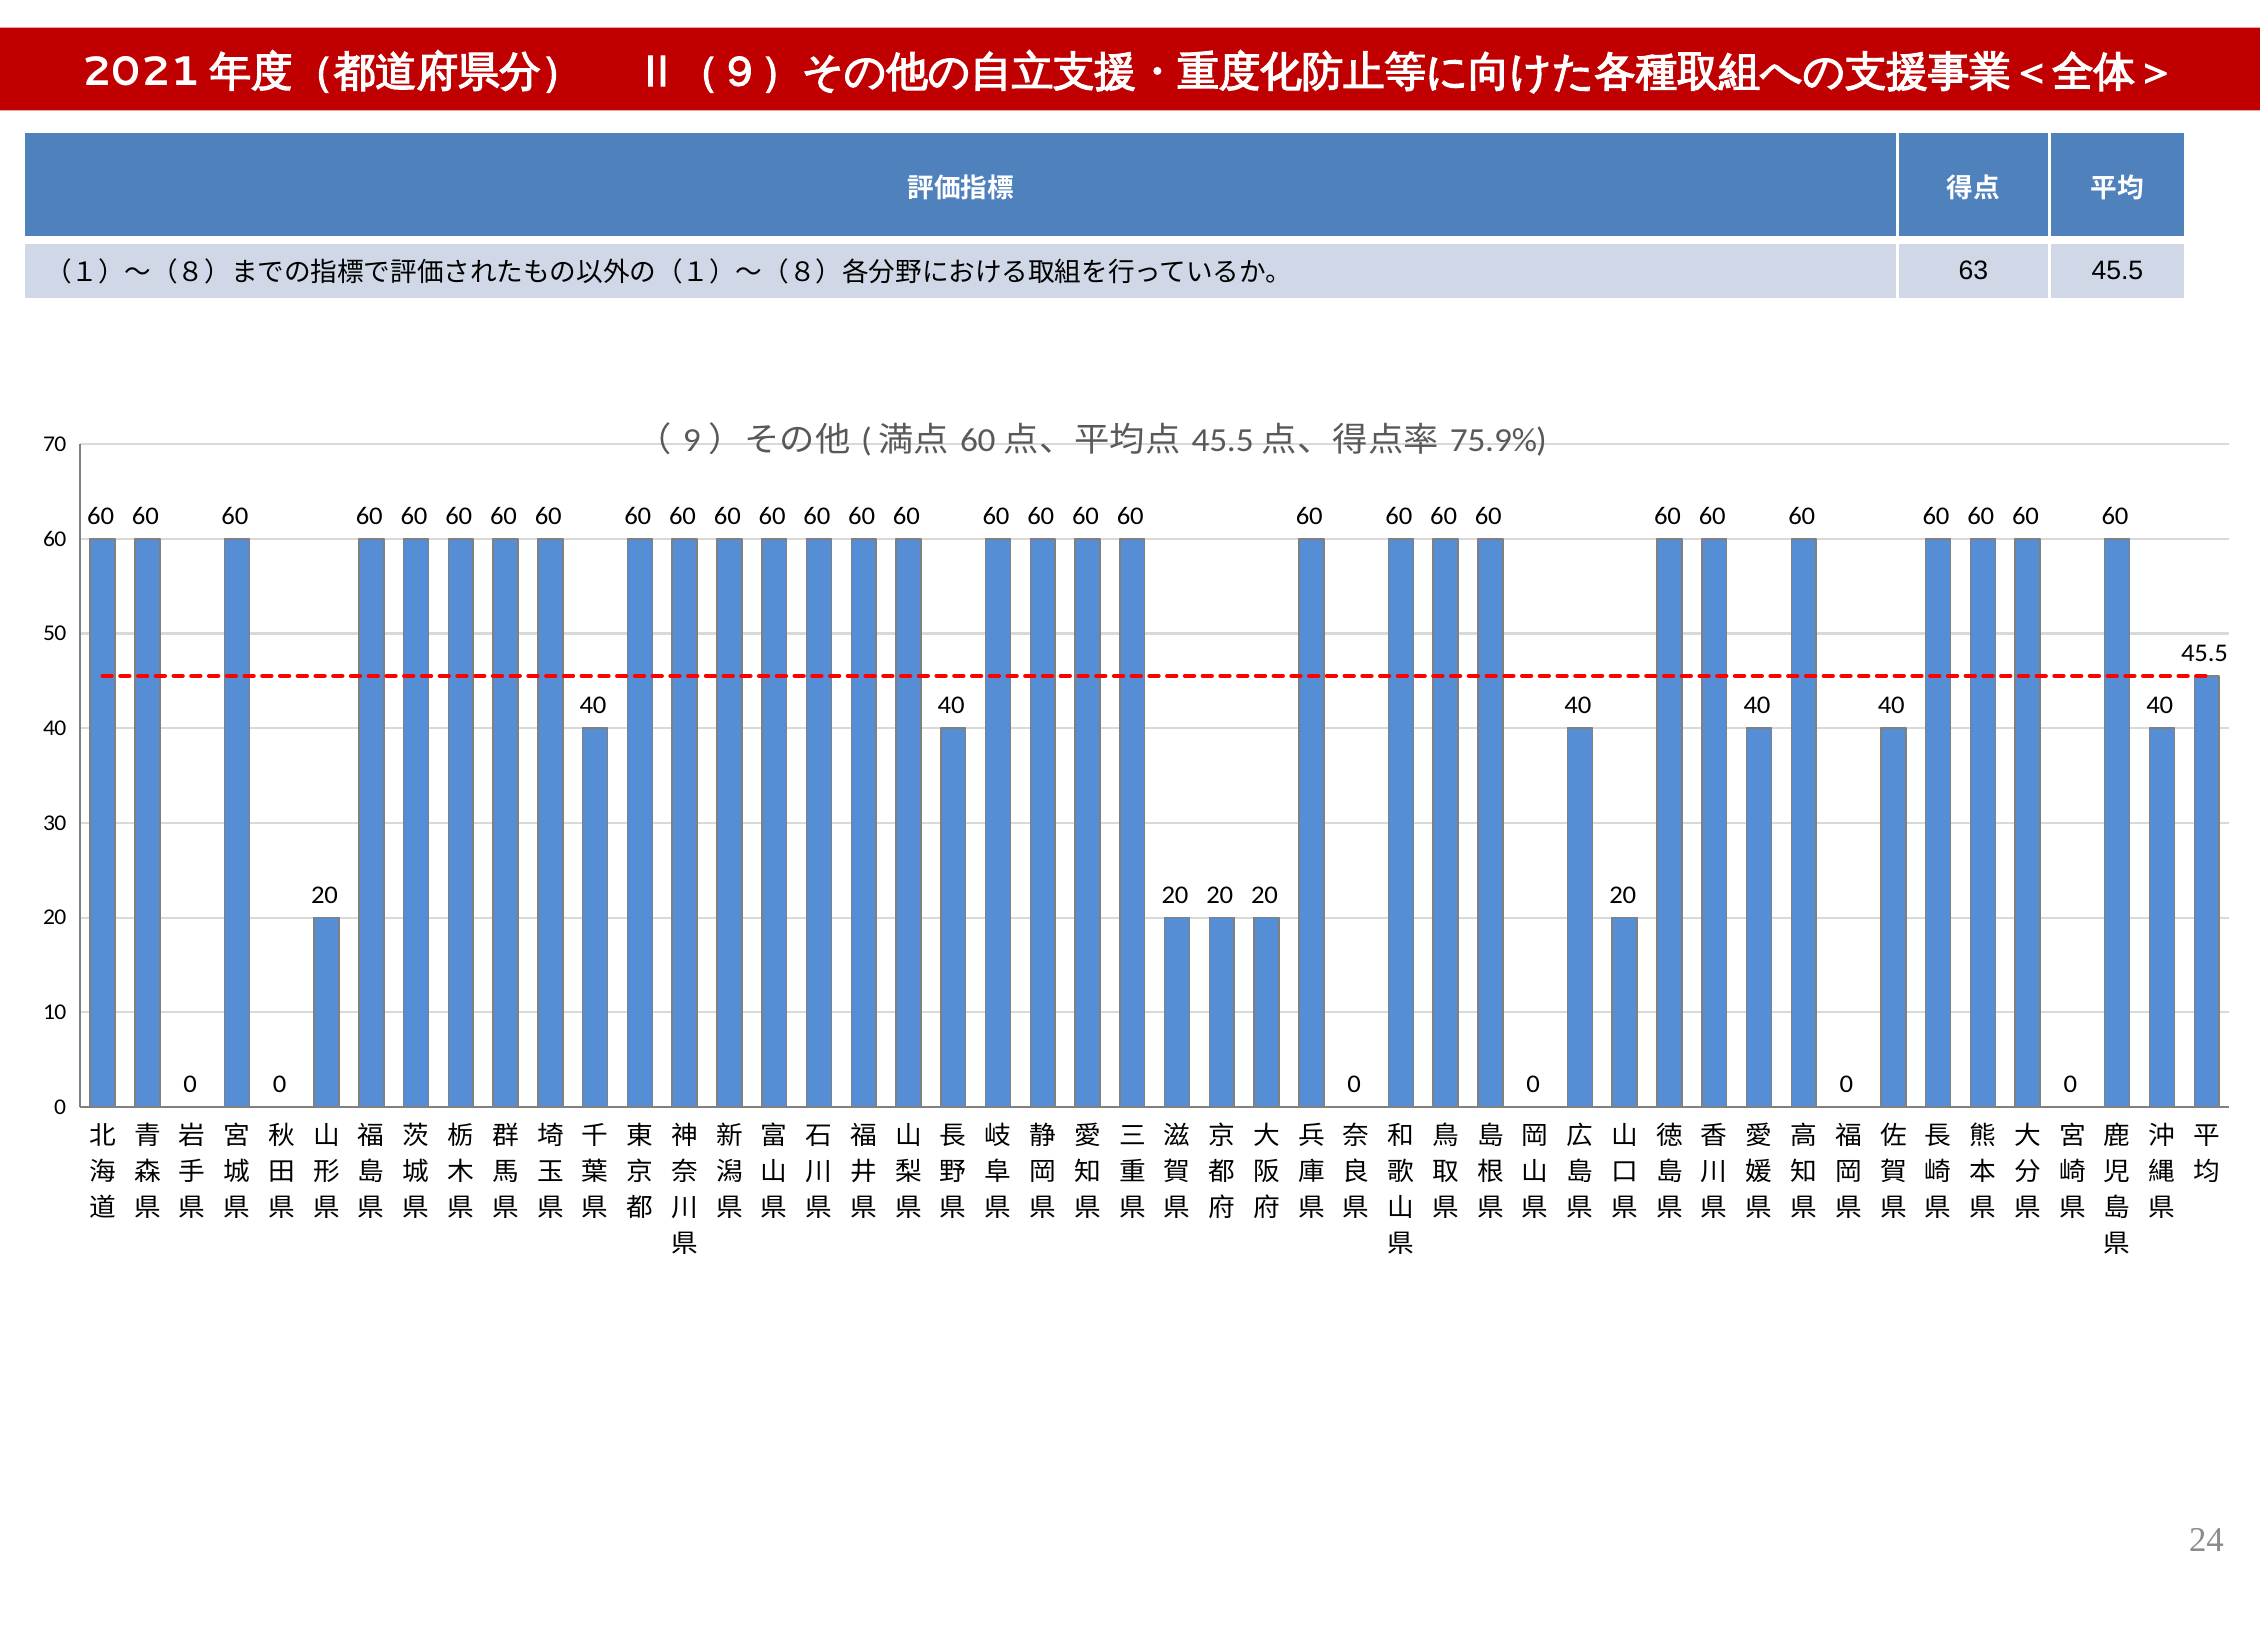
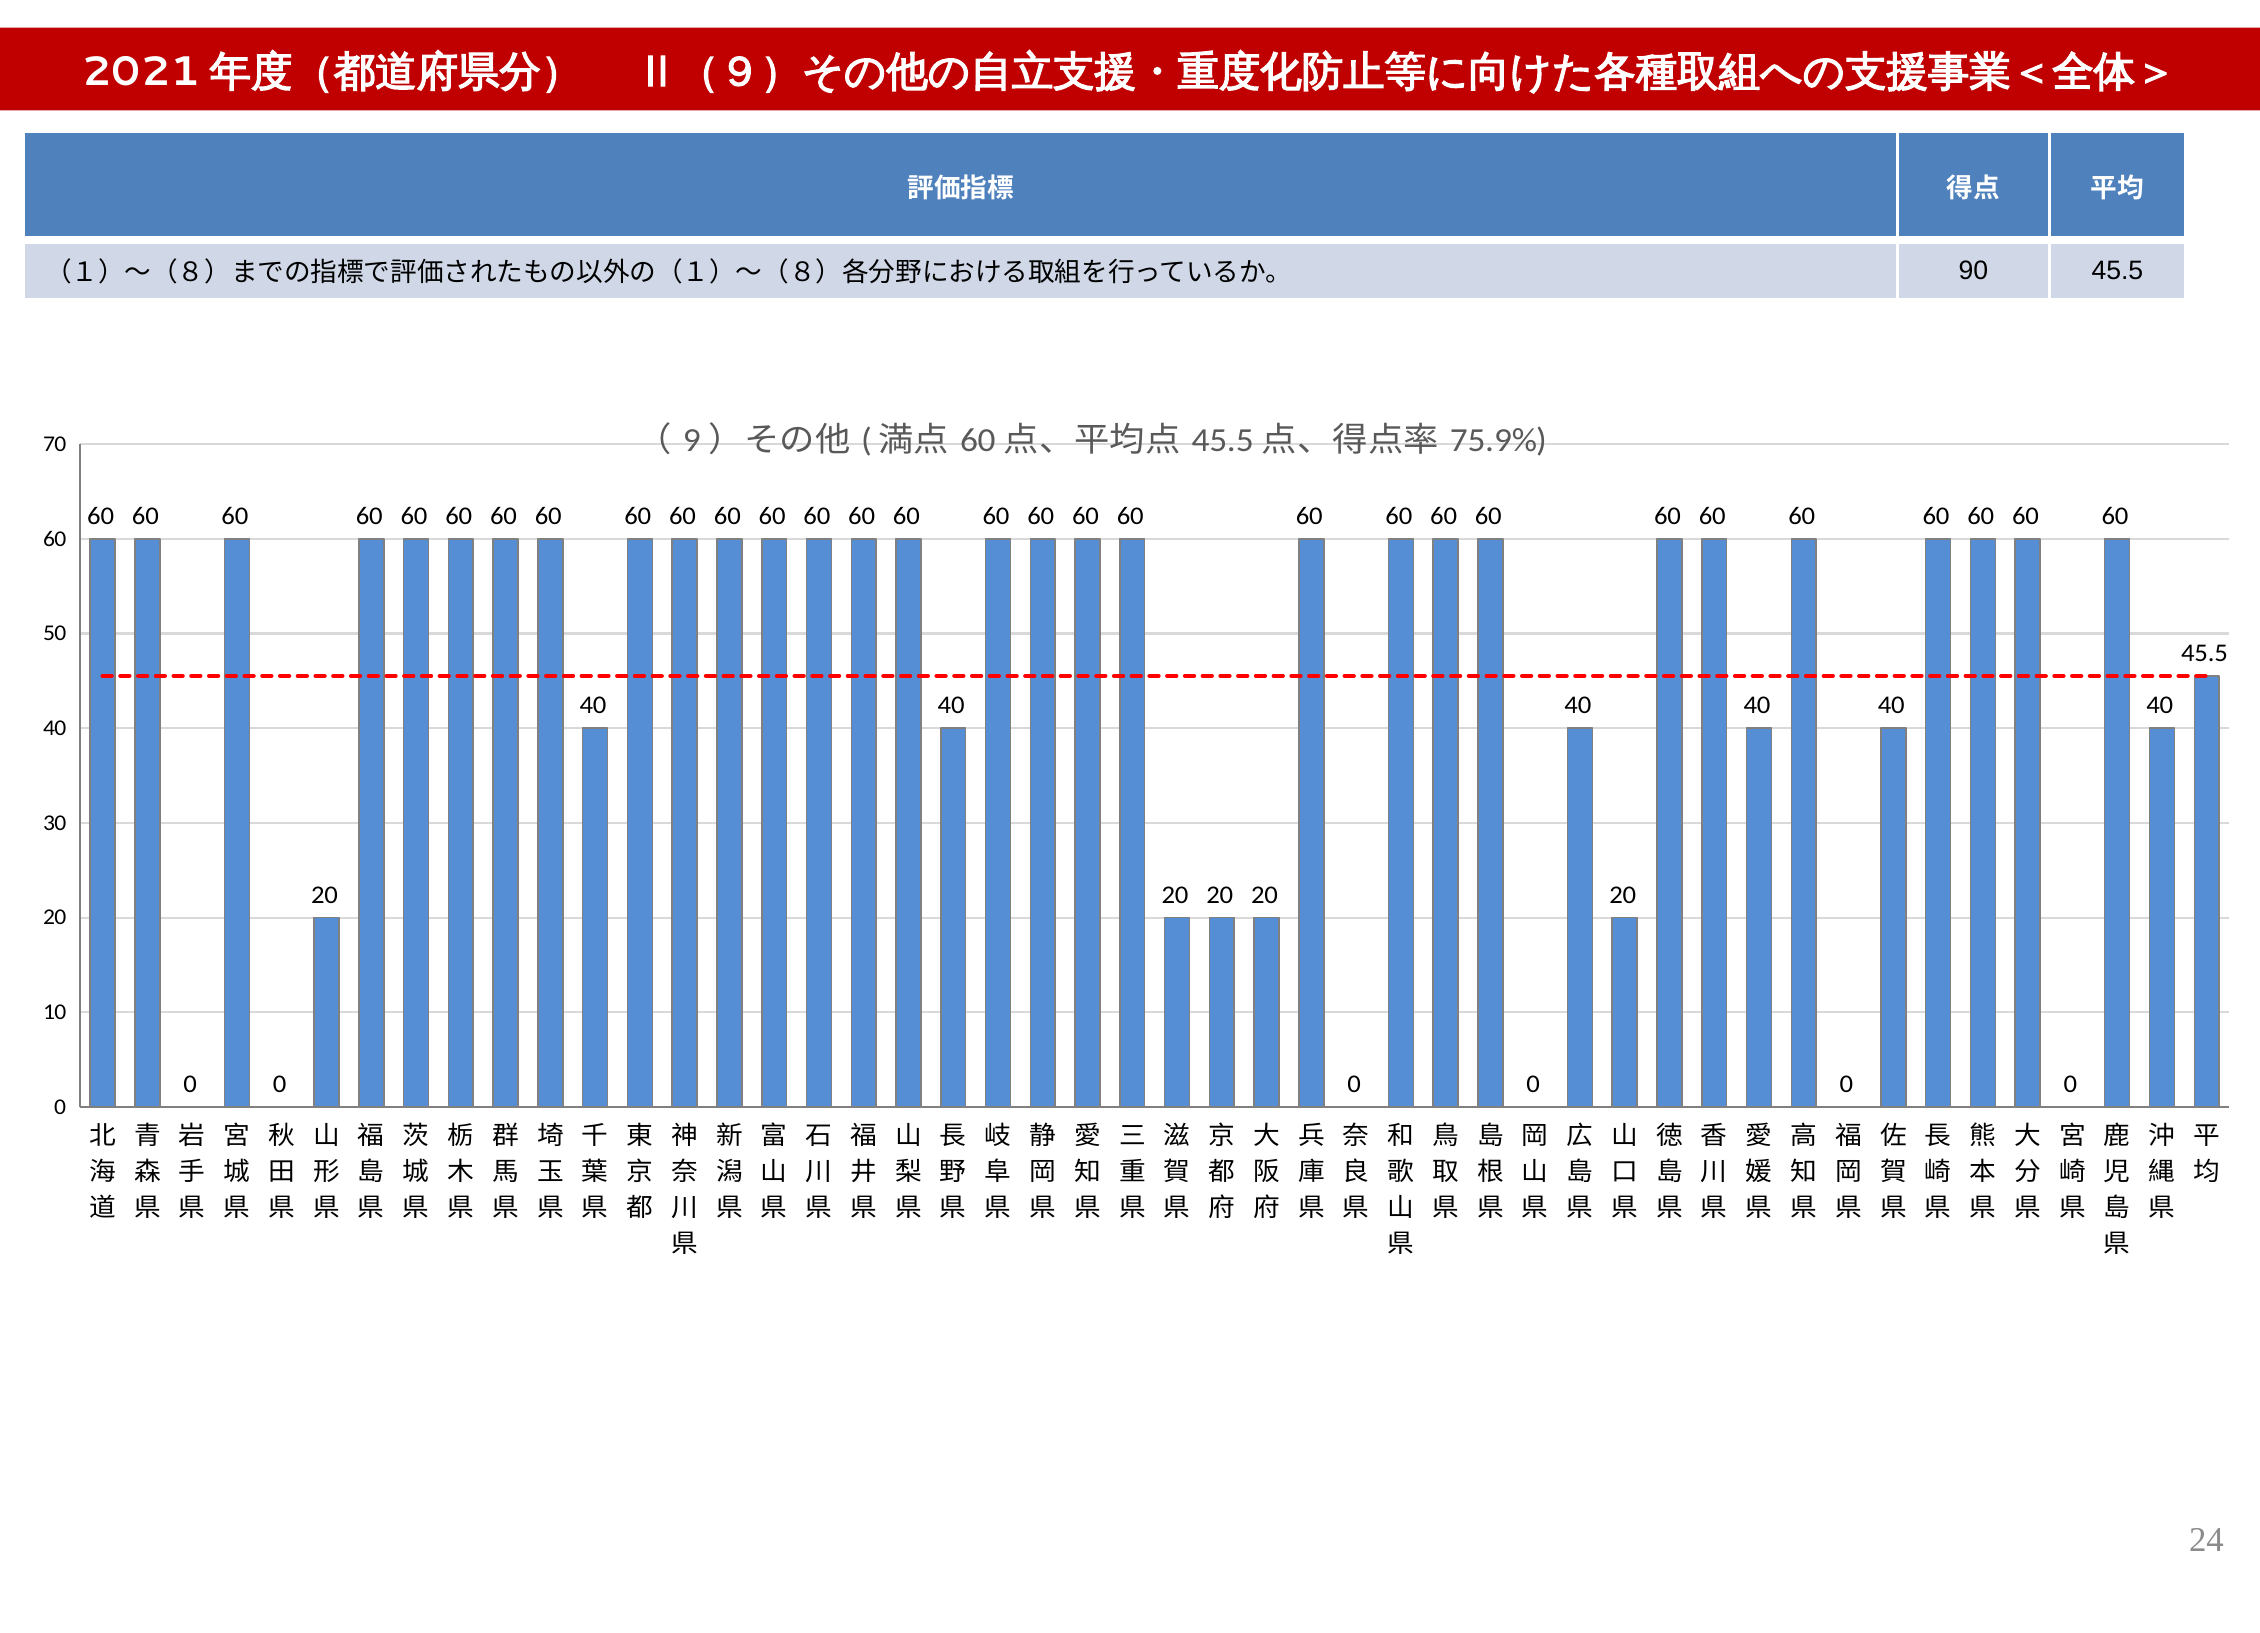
63: 63 -> 90 (1973, 270)
